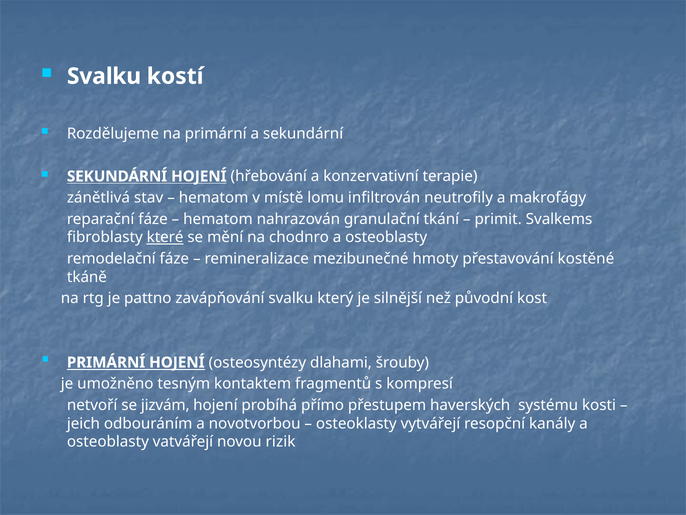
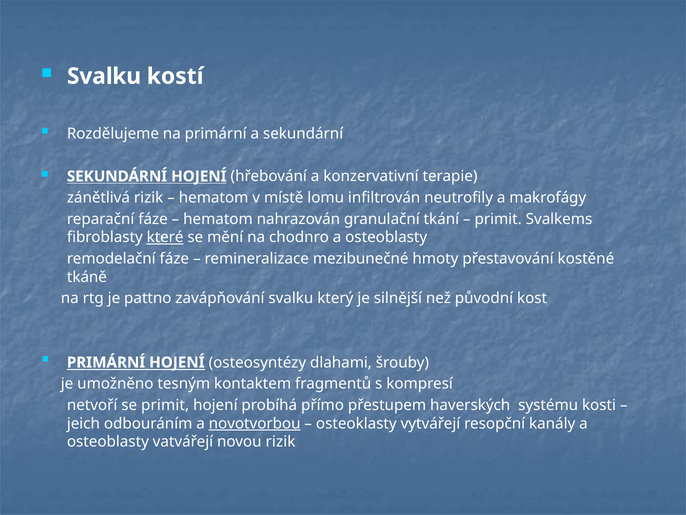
zánětlivá stav: stav -> rizik (149, 198)
se jizvám: jizvám -> primit (165, 405)
novotvorbou underline: none -> present (255, 423)
